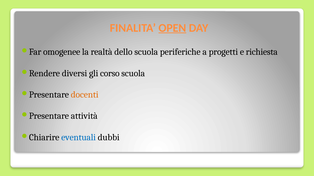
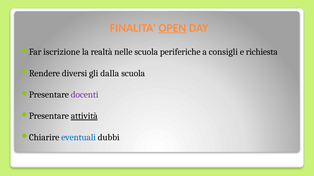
omogenee: omogenee -> iscrizione (62, 52)
dello: dello -> nelle (123, 52)
progetti: progetti -> consigli (223, 52)
corso: corso -> dalla (110, 74)
docenti colour: orange -> purple (85, 95)
attività underline: none -> present (84, 116)
